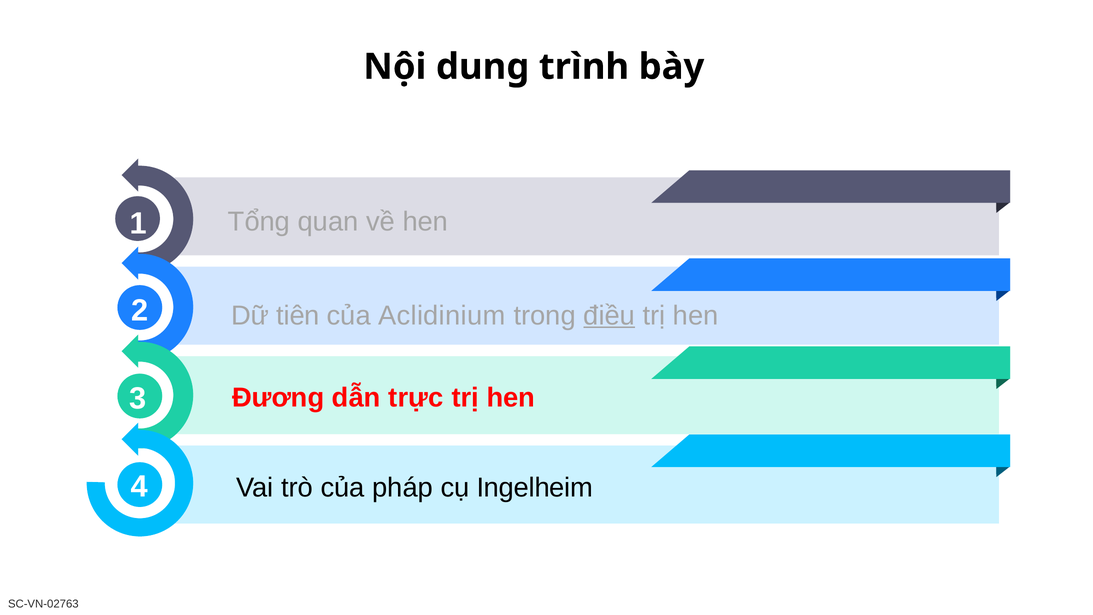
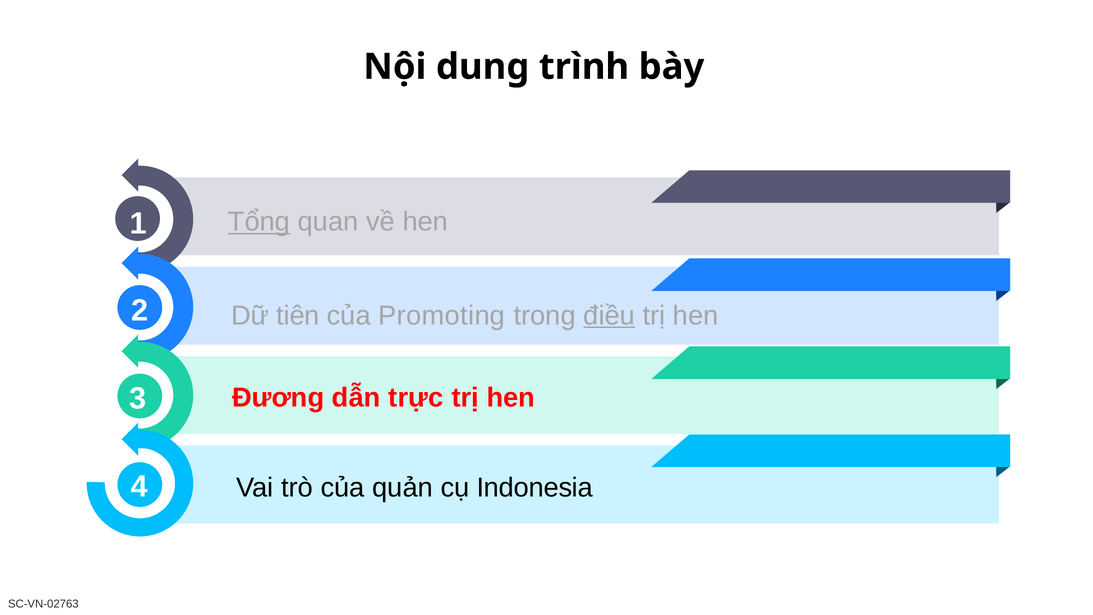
Tổng underline: none -> present (259, 222)
Aclidinium: Aclidinium -> Promoting (442, 315)
pháp: pháp -> quản (403, 488)
Ingelheim: Ingelheim -> Indonesia (535, 488)
